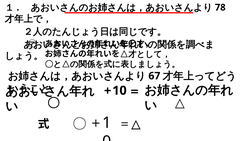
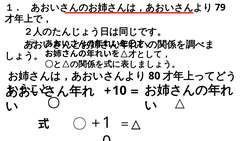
78: 78 -> 79 (220, 7)
67: 67 -> 80 (154, 76)
